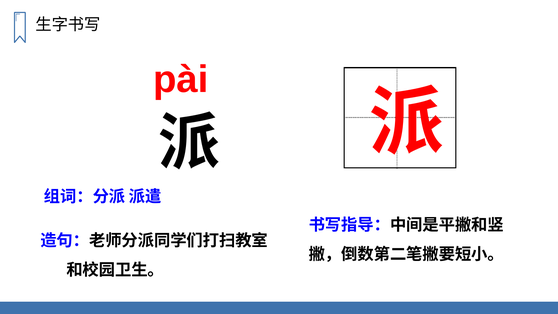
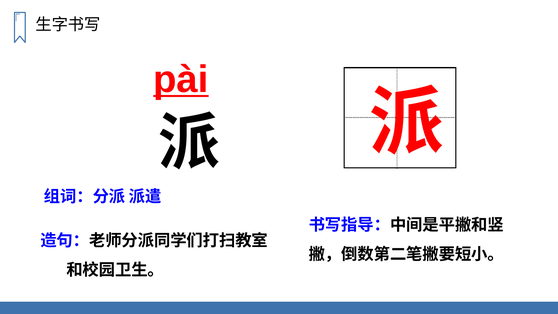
pài underline: none -> present (181, 79)
